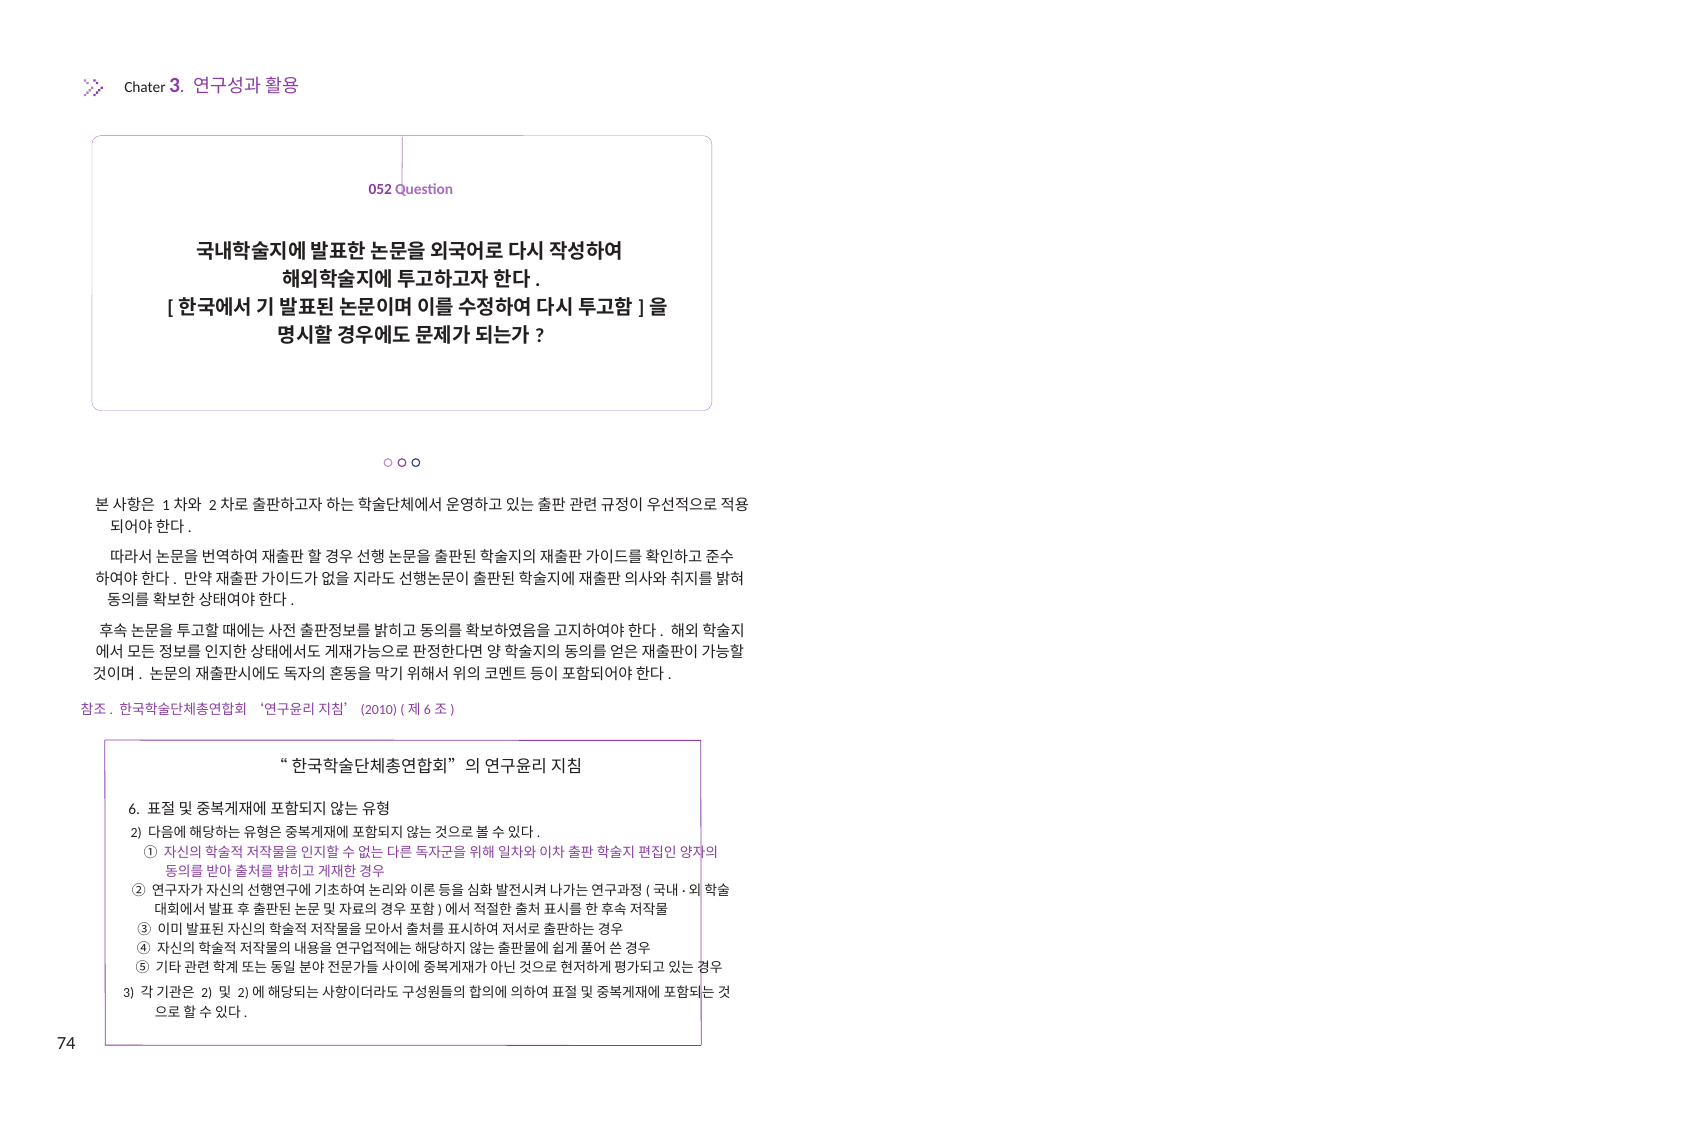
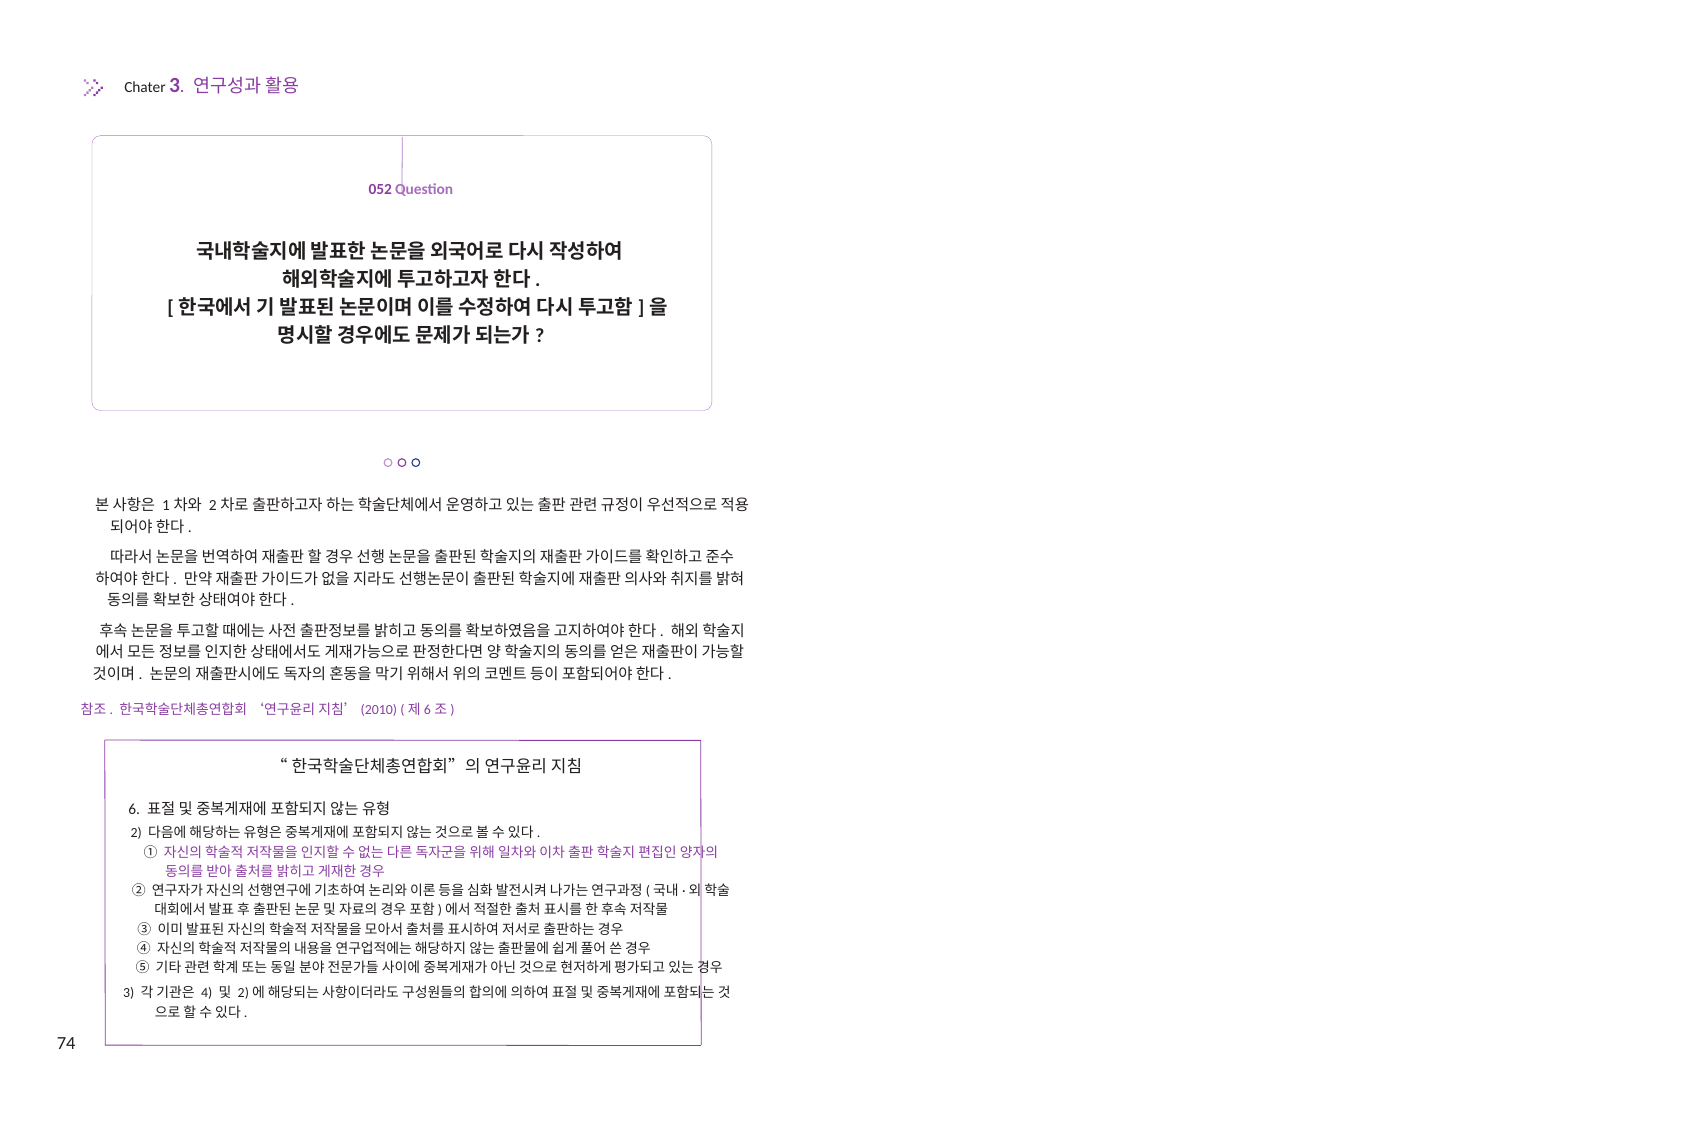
2: 2 -> 4 (207, 992)
